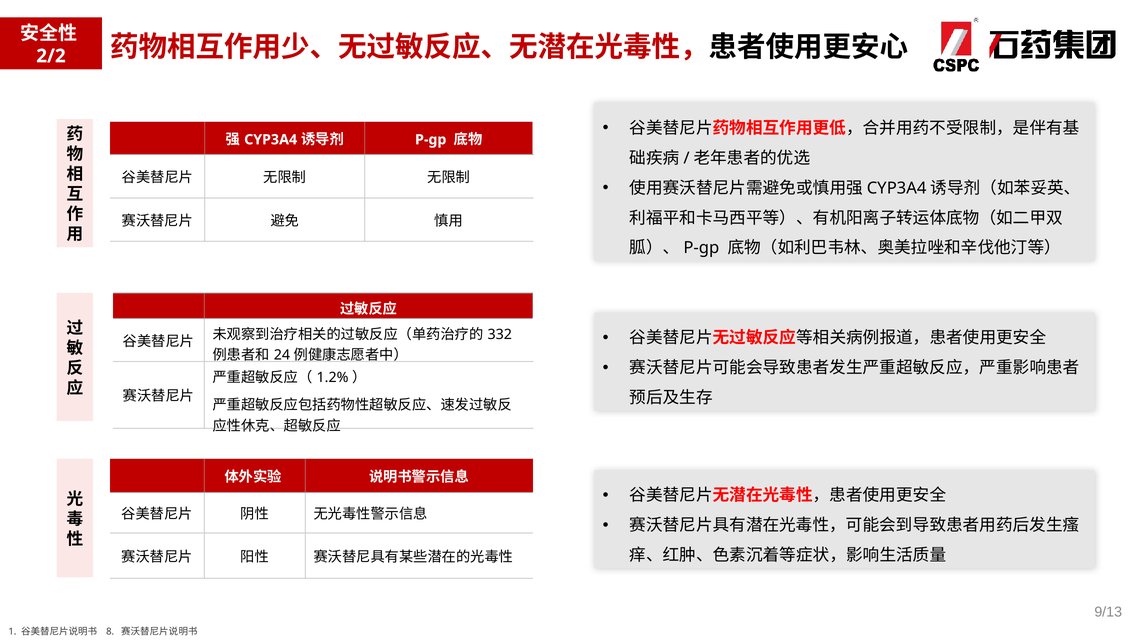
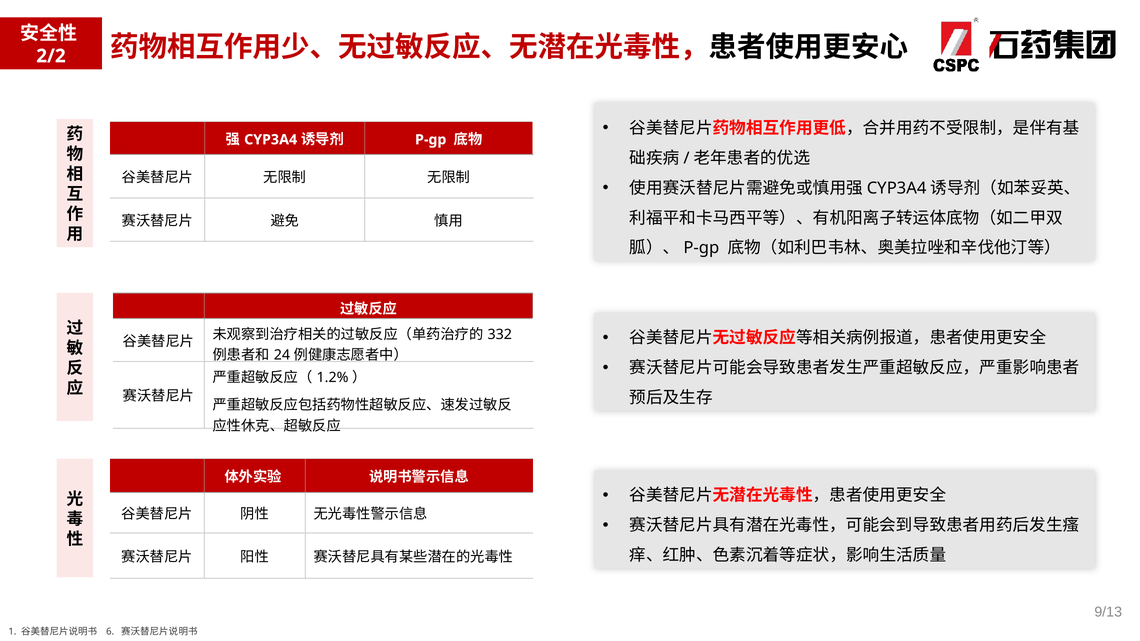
8: 8 -> 6 (110, 632)
